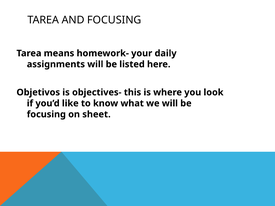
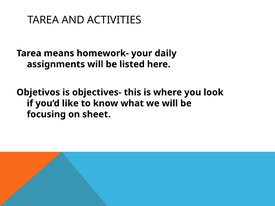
AND FOCUSING: FOCUSING -> ACTIVITIES (114, 20)
